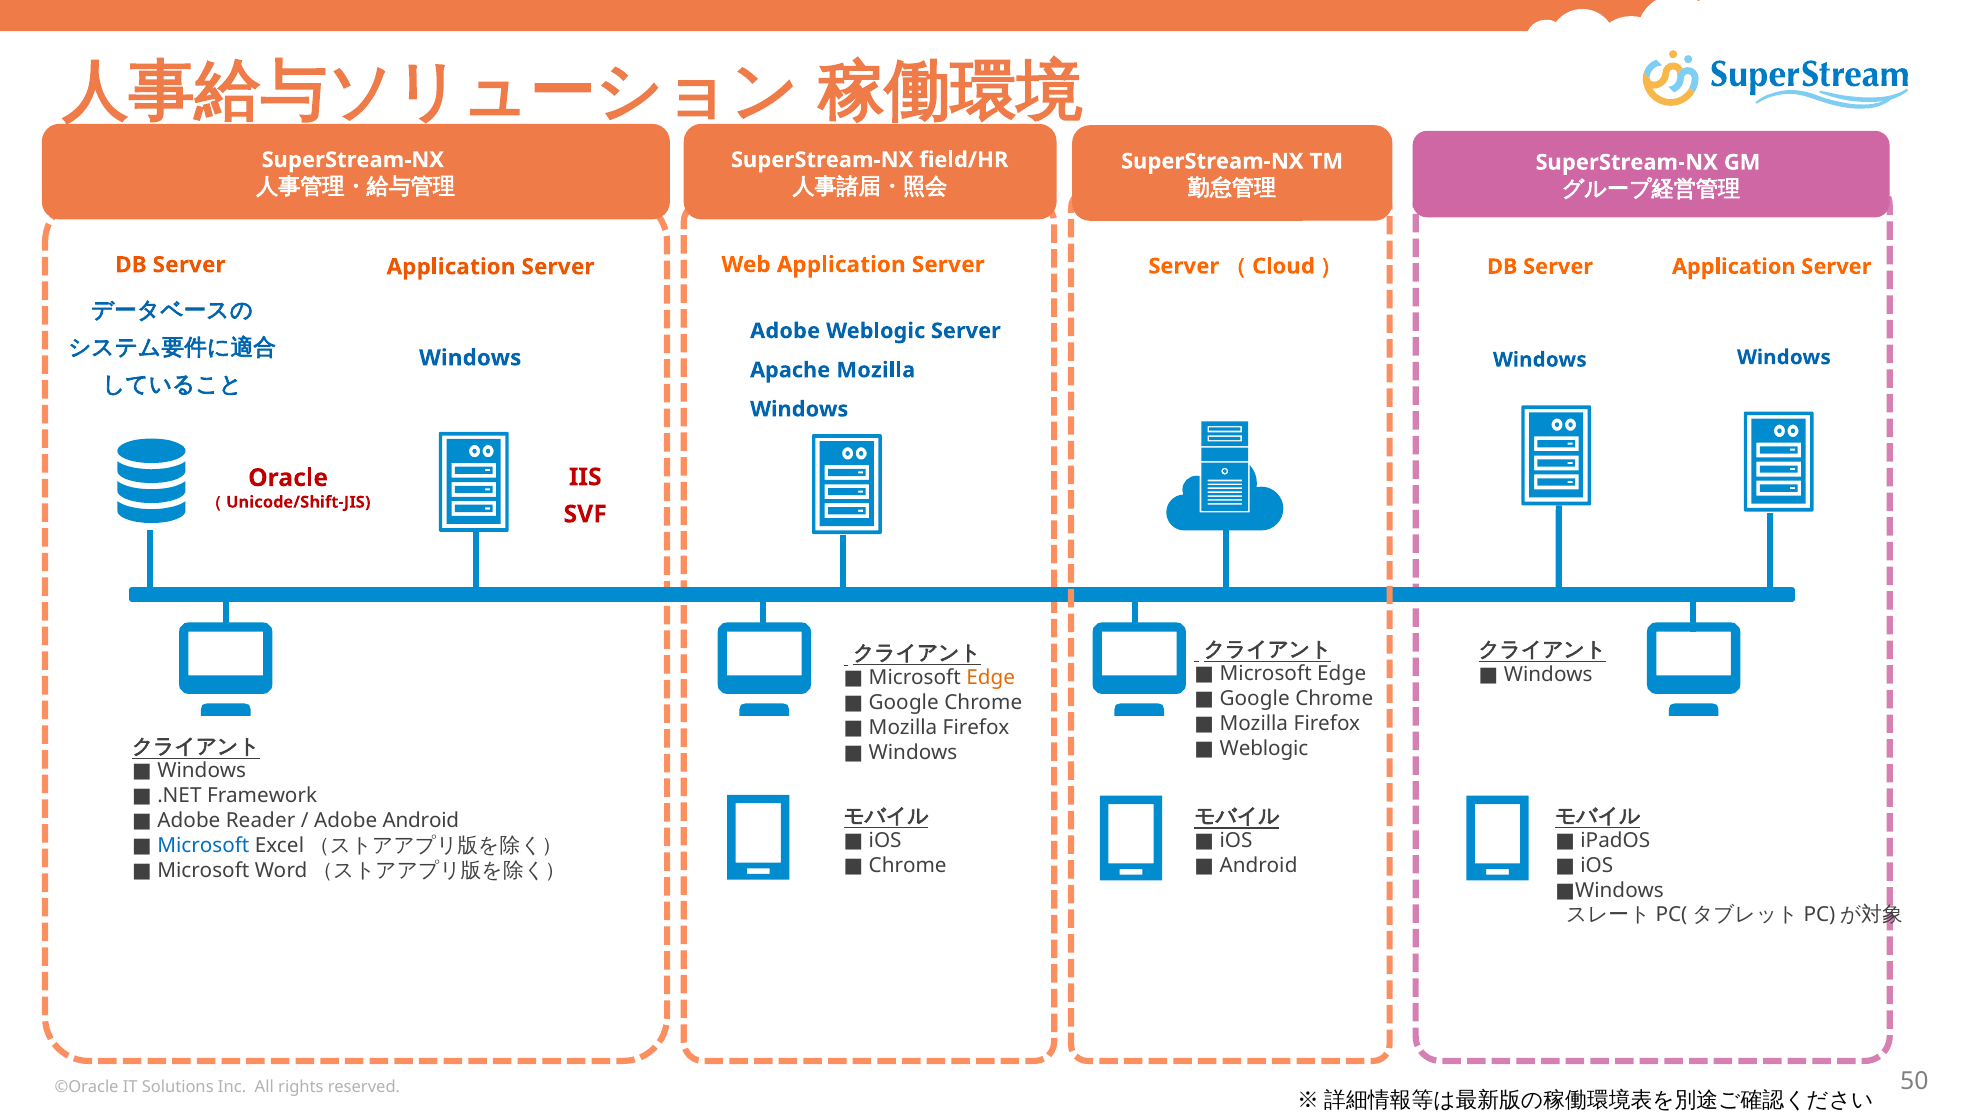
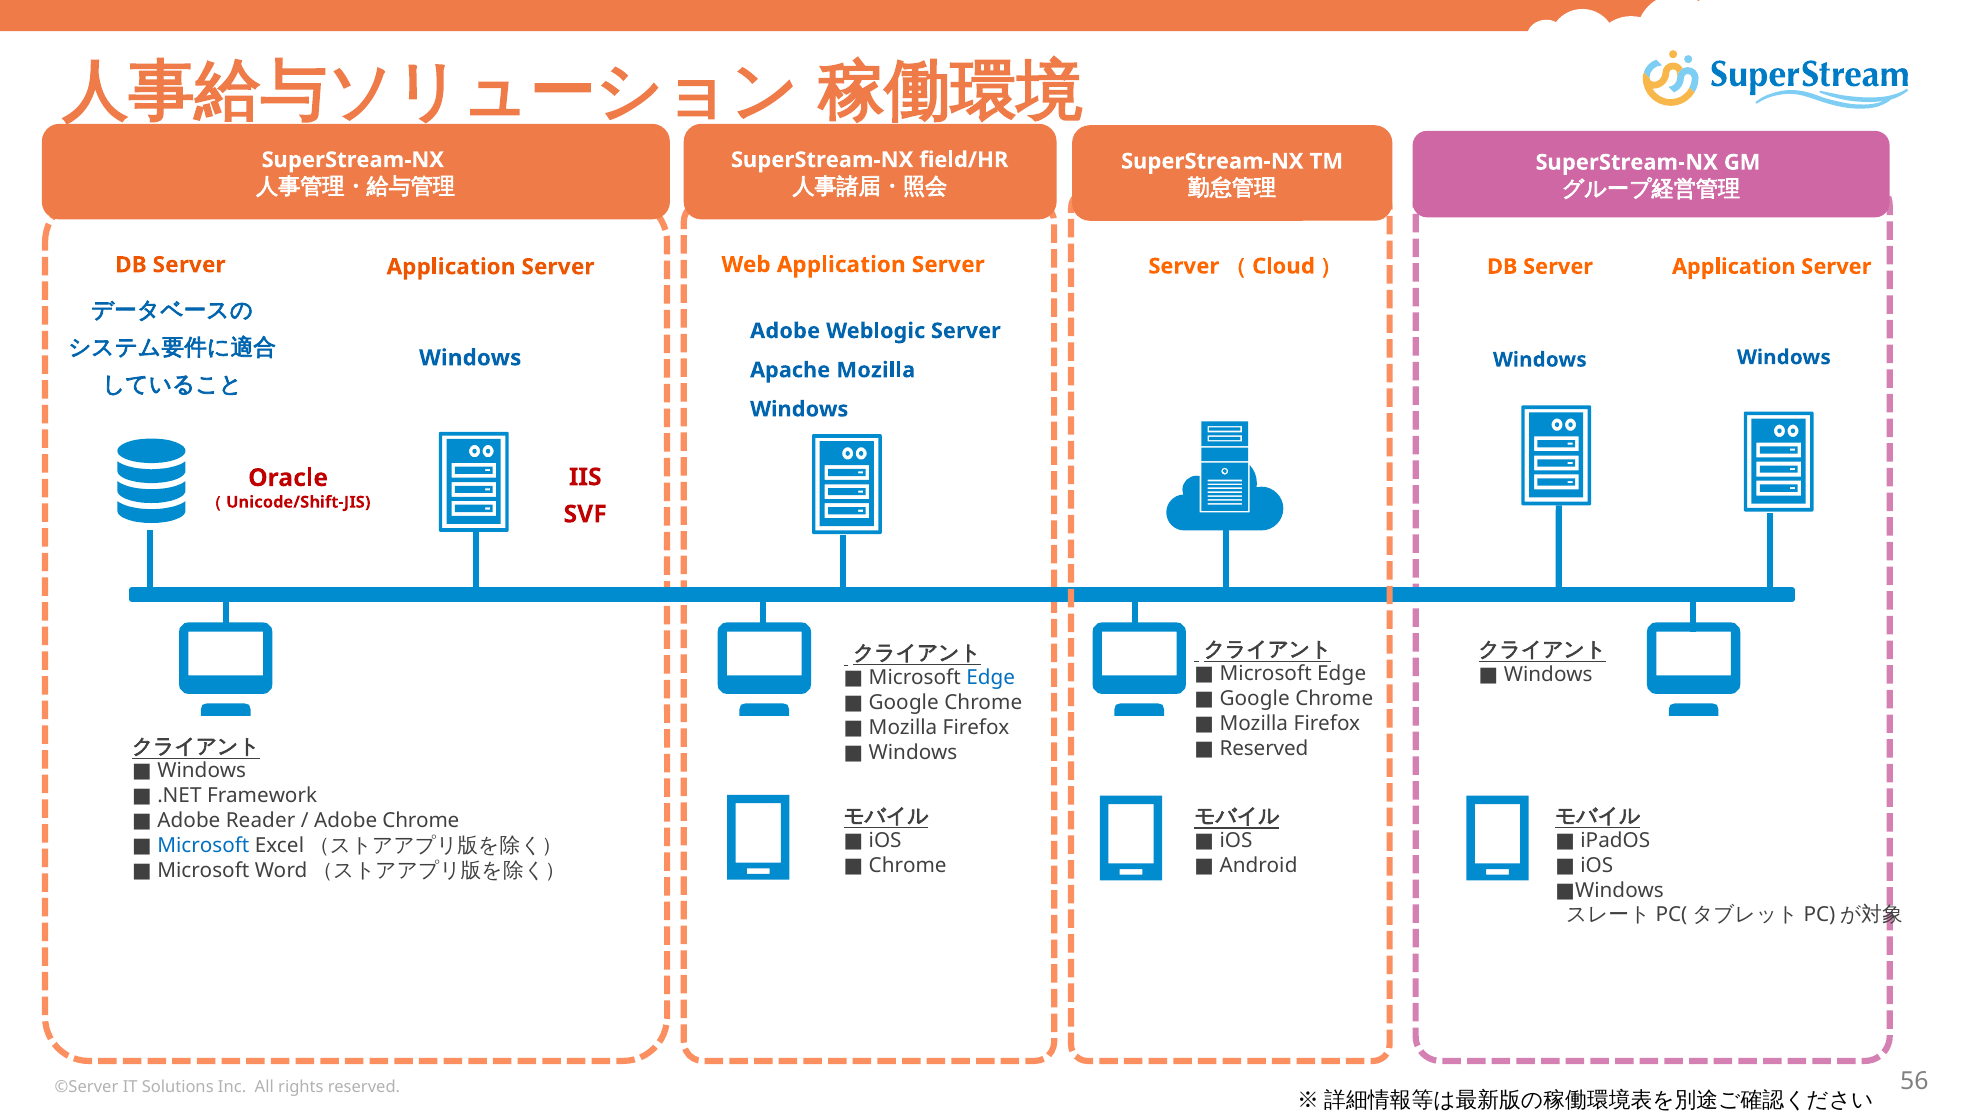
Edge colour: orange -> blue (991, 678)
Weblogic: Weblogic -> Reserved (1264, 749)
Adobe Android: Android -> Chrome (421, 821)
©Oracle: ©Oracle -> ©Server (87, 1087)
50: 50 -> 56 (1914, 1082)
